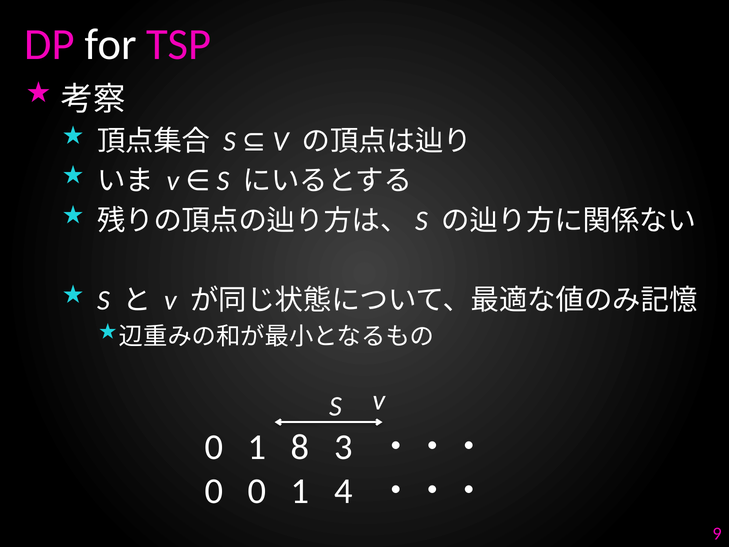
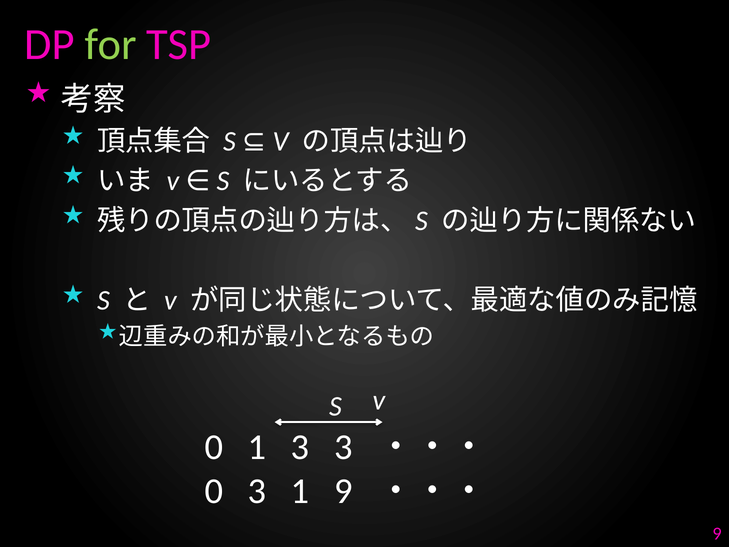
for colour: white -> light green (111, 45)
1 8: 8 -> 3 (300, 447)
0 0: 0 -> 3 (257, 491)
1 4: 4 -> 9 (343, 491)
